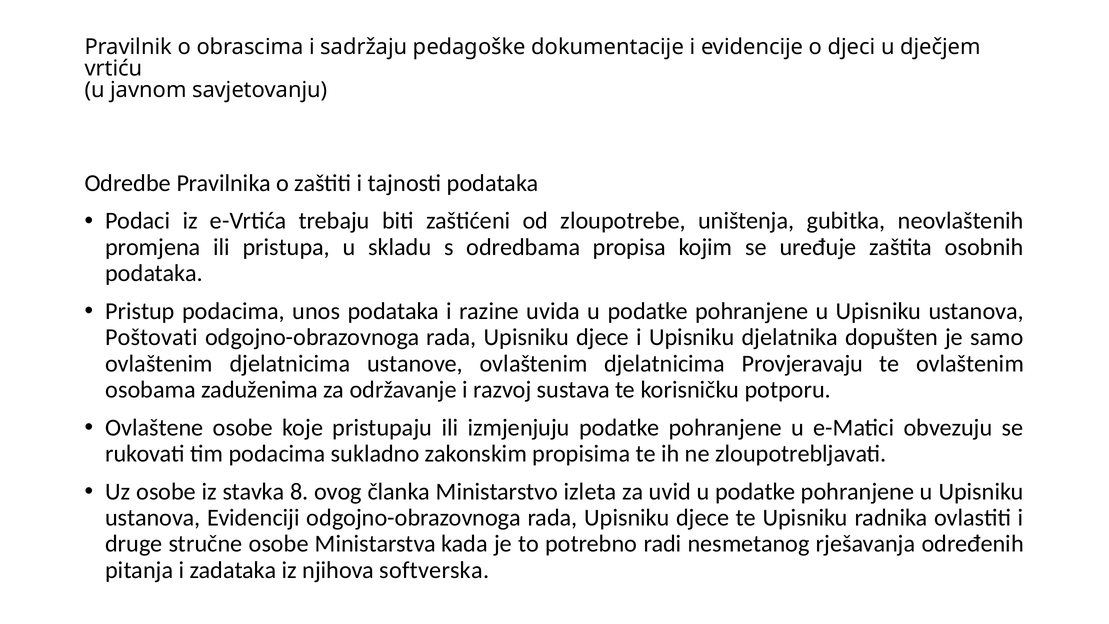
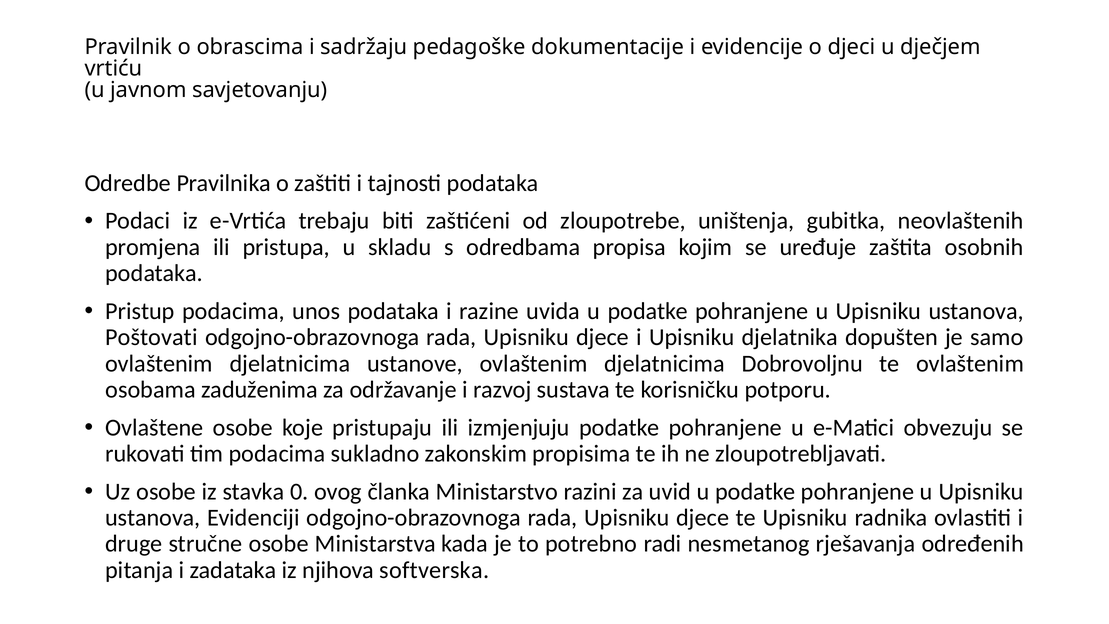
Provjeravaju: Provjeravaju -> Dobrovoljnu (802, 363)
8: 8 -> 0 (299, 491)
izleta: izleta -> razini (590, 491)
